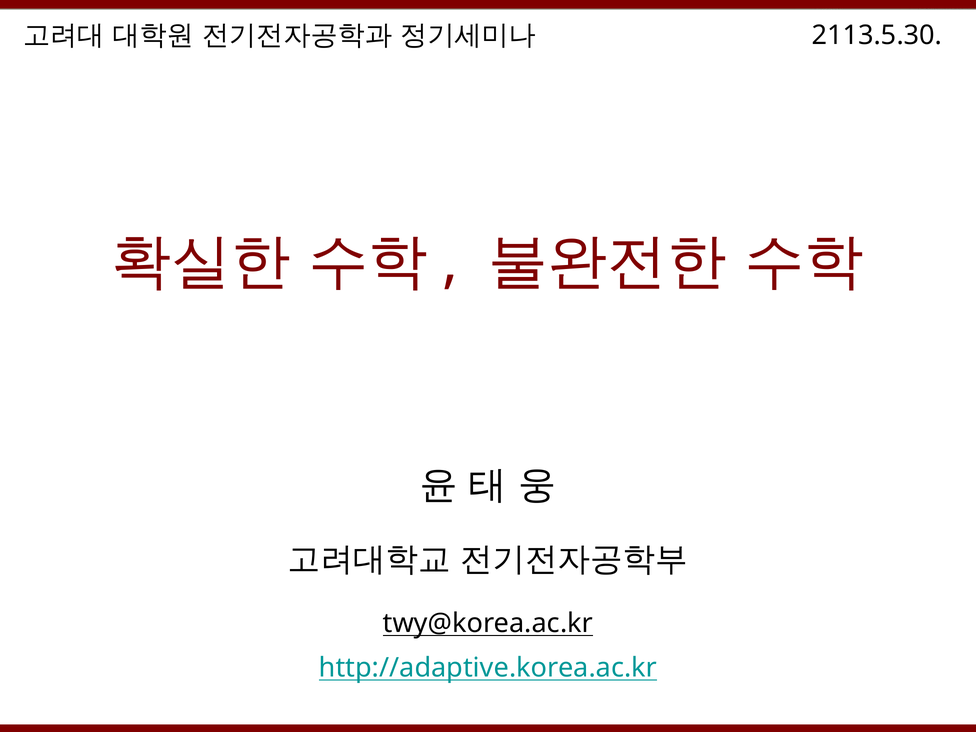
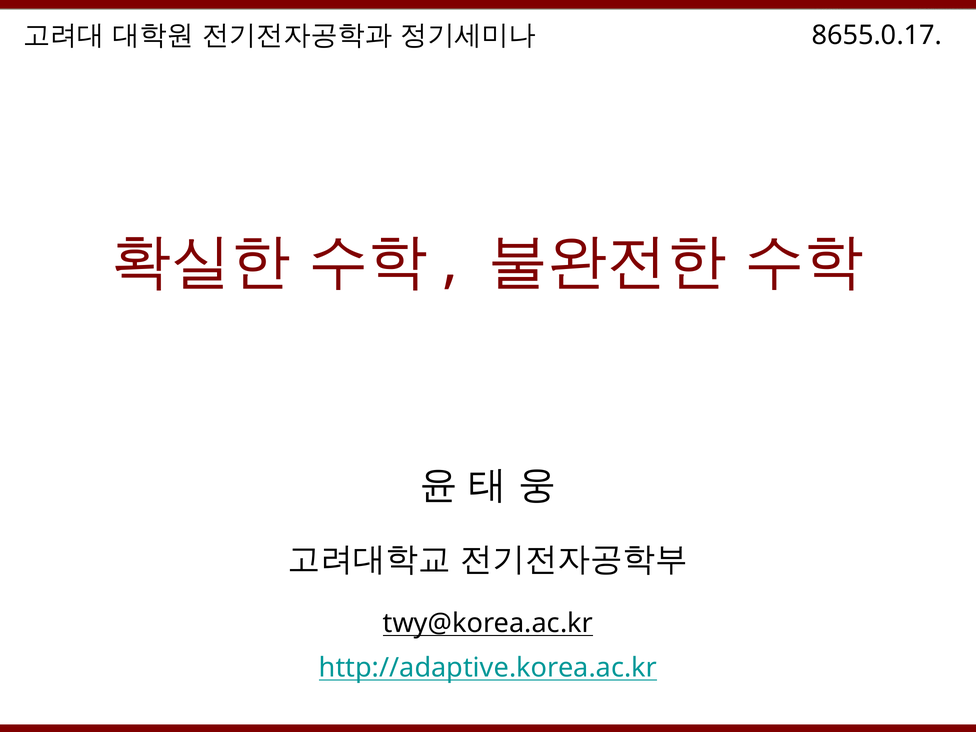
2113.5.30: 2113.5.30 -> 8655.0.17 (877, 35)
